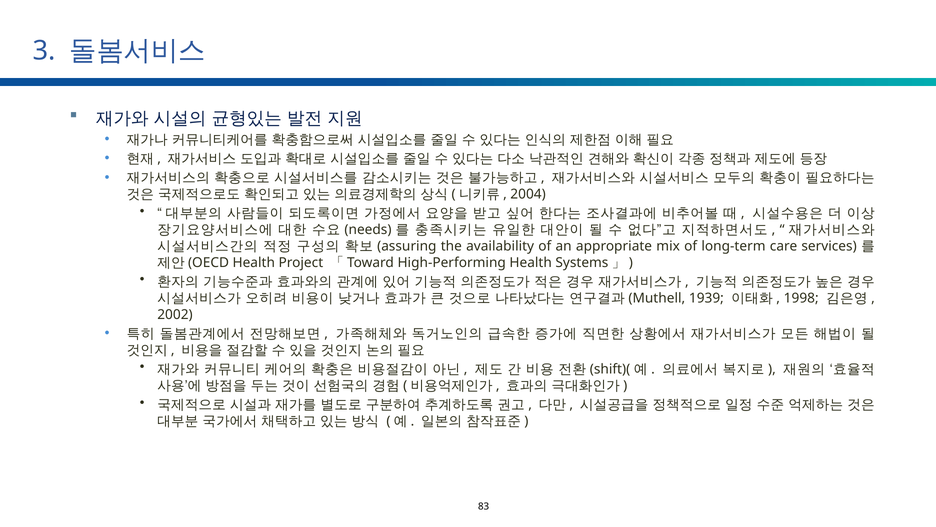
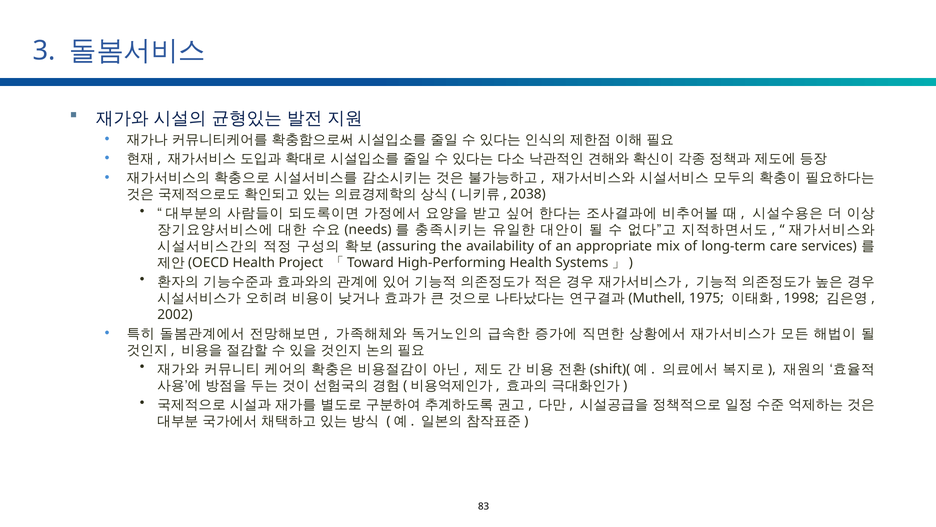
2004: 2004 -> 2038 (528, 194)
1939: 1939 -> 1975 (706, 298)
